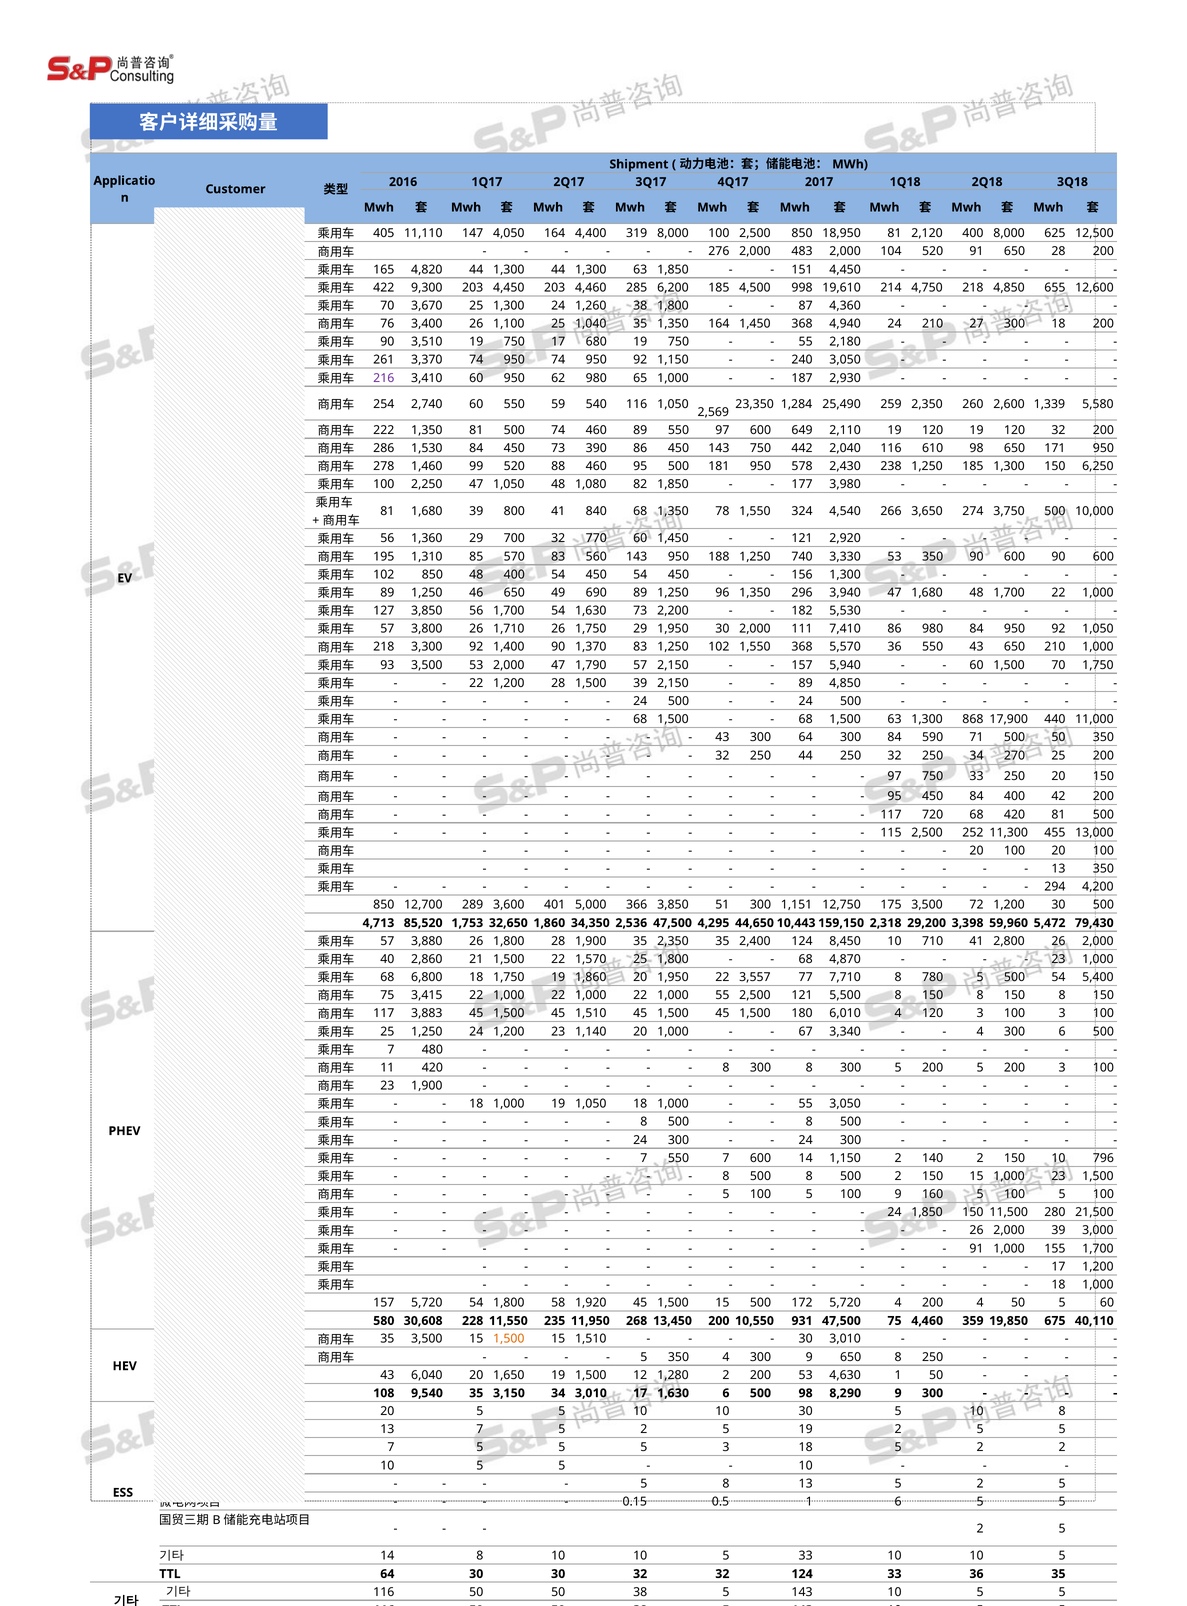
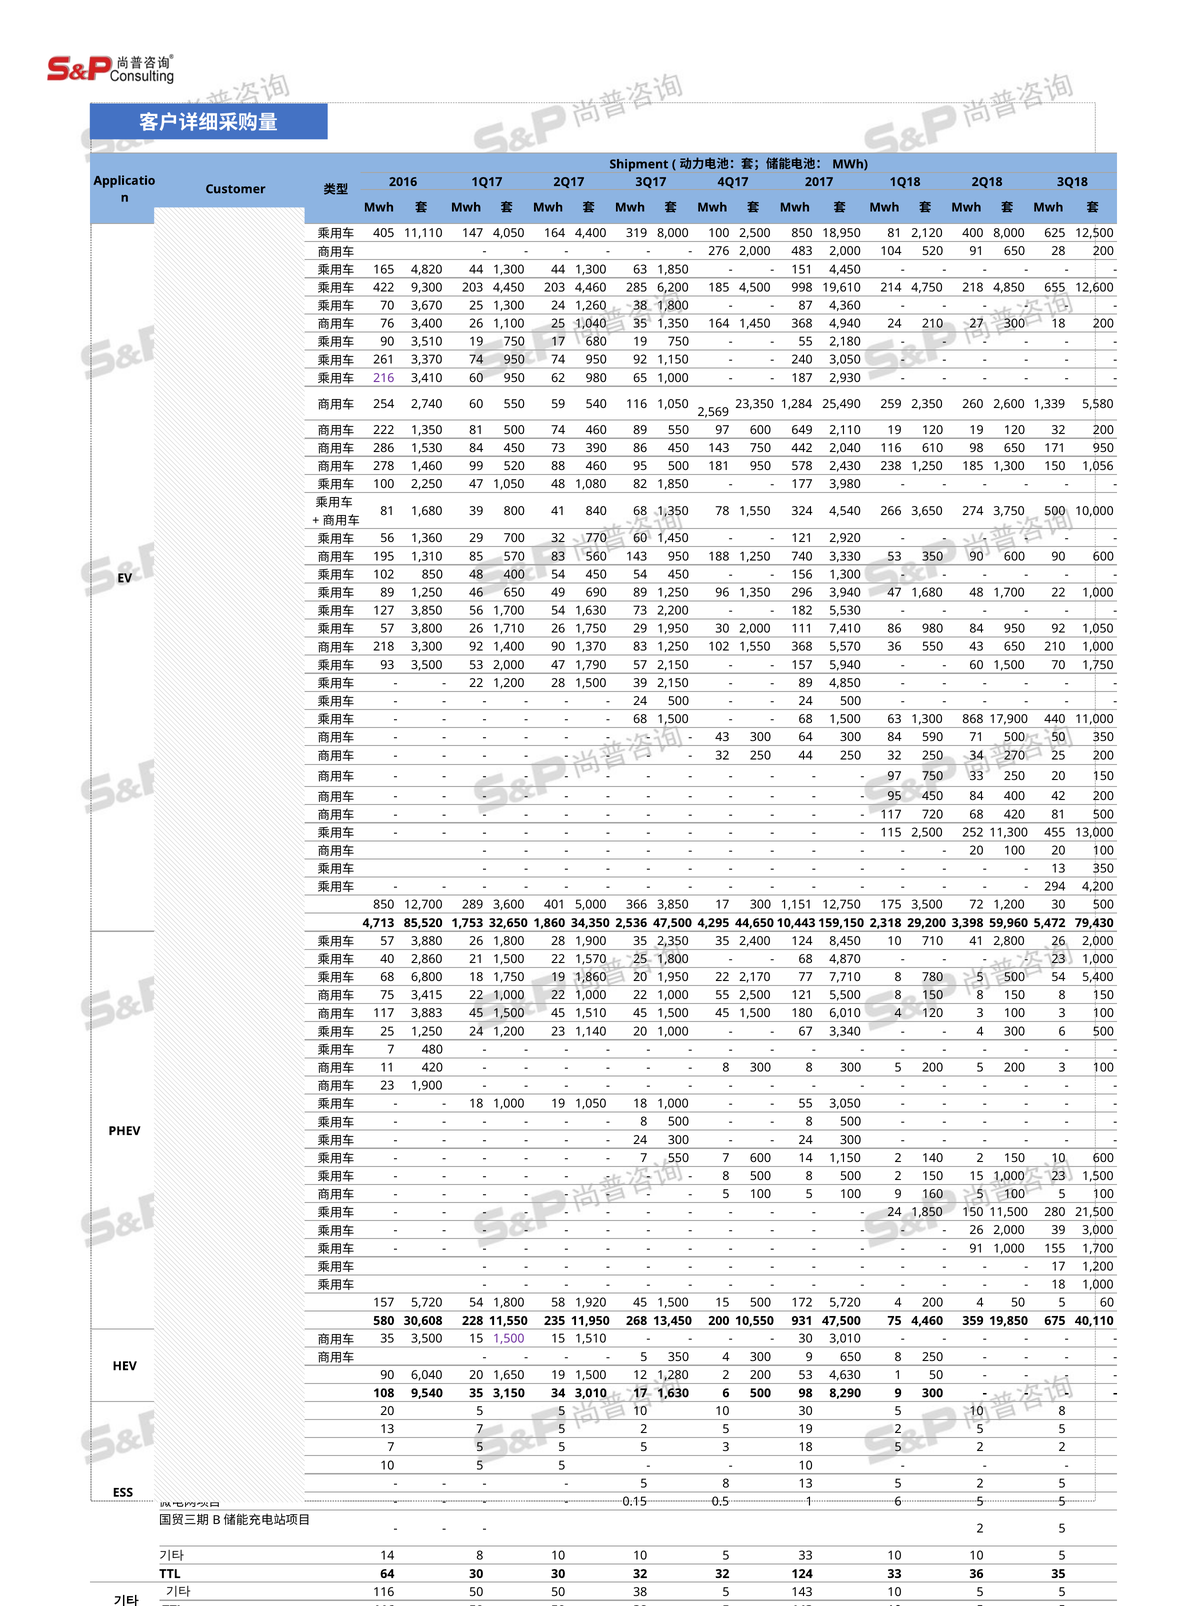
6,250: 6,250 -> 1,056 (1098, 466)
3,850 51: 51 -> 17 (722, 905)
3,557: 3,557 -> 2,170 (755, 977)
10 796: 796 -> 600 (1103, 1158)
1,500 colour: orange -> purple (509, 1339)
43: 43 -> 90 (387, 1375)
